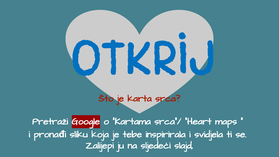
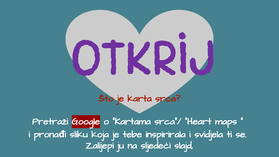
OTKRIJ colour: blue -> purple (143, 59)
